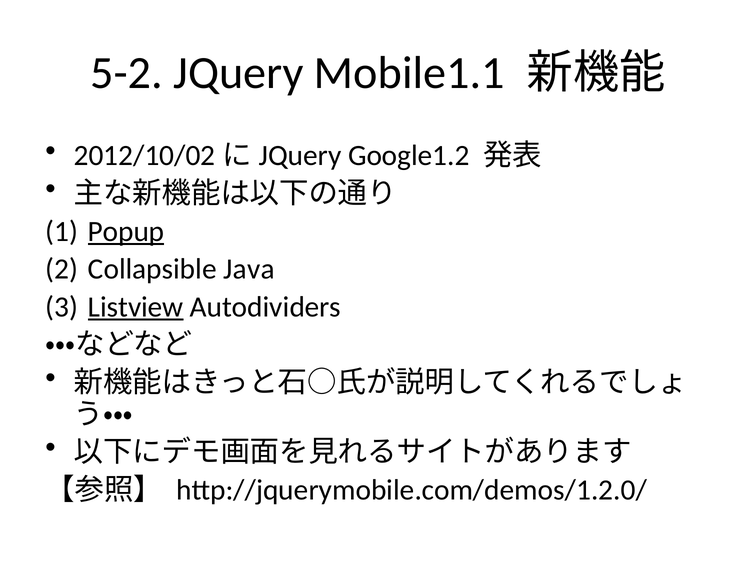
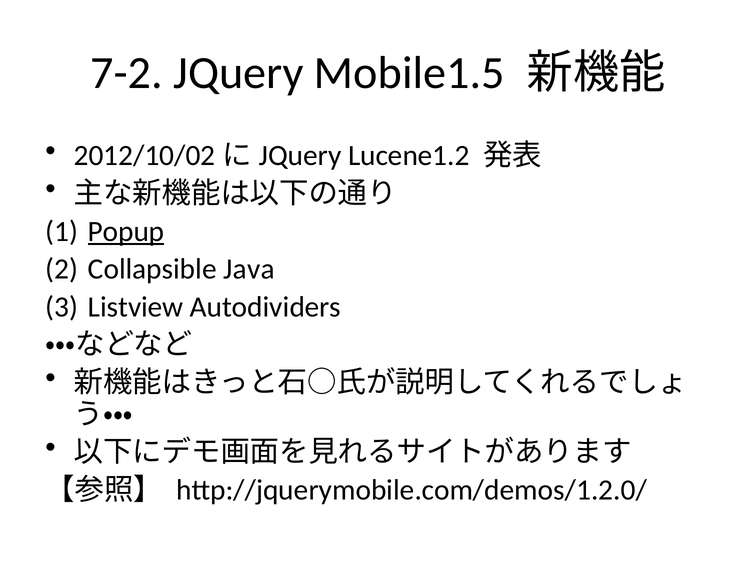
5-2: 5-2 -> 7-2 (127, 73)
Mobile1.1: Mobile1.1 -> Mobile1.5 (409, 73)
Google1.2: Google1.2 -> Lucene1.2 (409, 156)
Listview underline: present -> none (136, 307)
